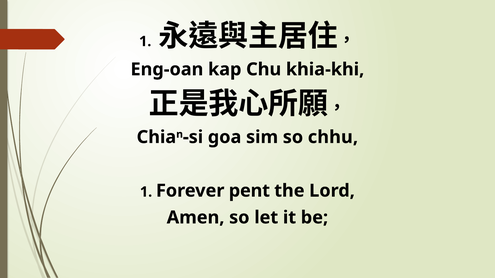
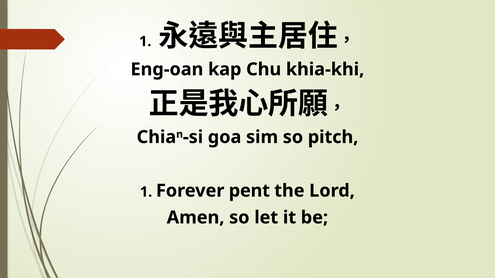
chhu: chhu -> pitch (333, 137)
